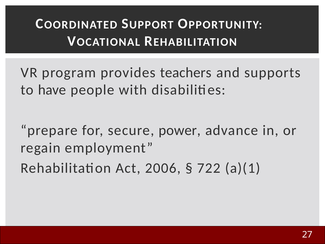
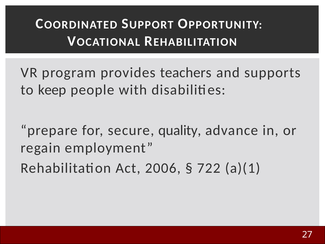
have: have -> keep (52, 90)
power: power -> quality (180, 130)
